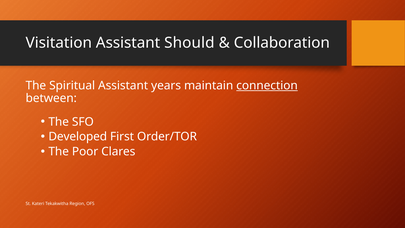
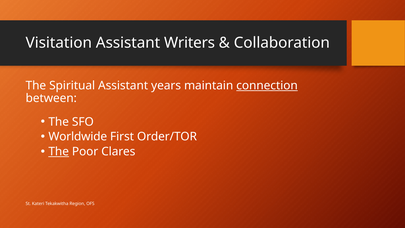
Should: Should -> Writers (190, 43)
Developed: Developed -> Worldwide (78, 137)
The underline: none -> present (59, 151)
